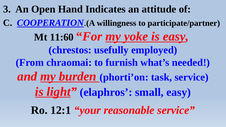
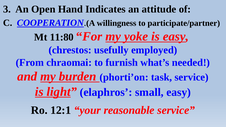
11:60: 11:60 -> 11:80 (62, 37)
